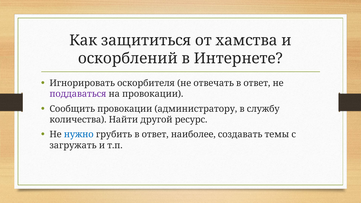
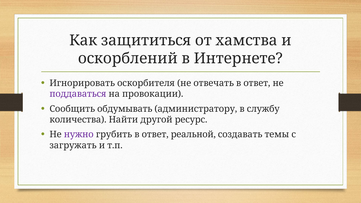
Сообщить провокации: провокации -> обдумывать (125, 109)
нужно colour: blue -> purple (79, 135)
наиболее: наиболее -> реальной (193, 135)
